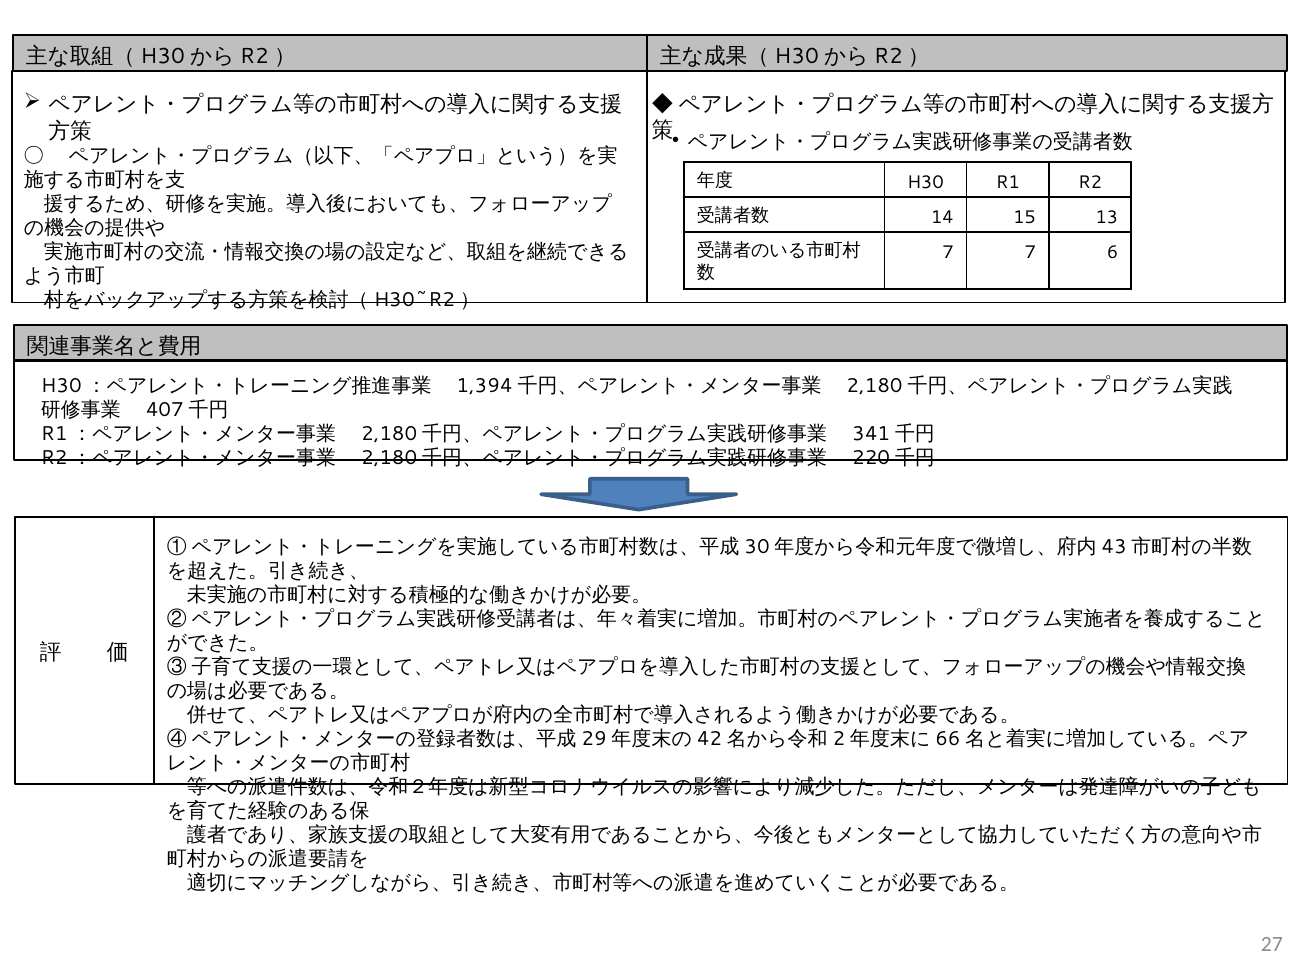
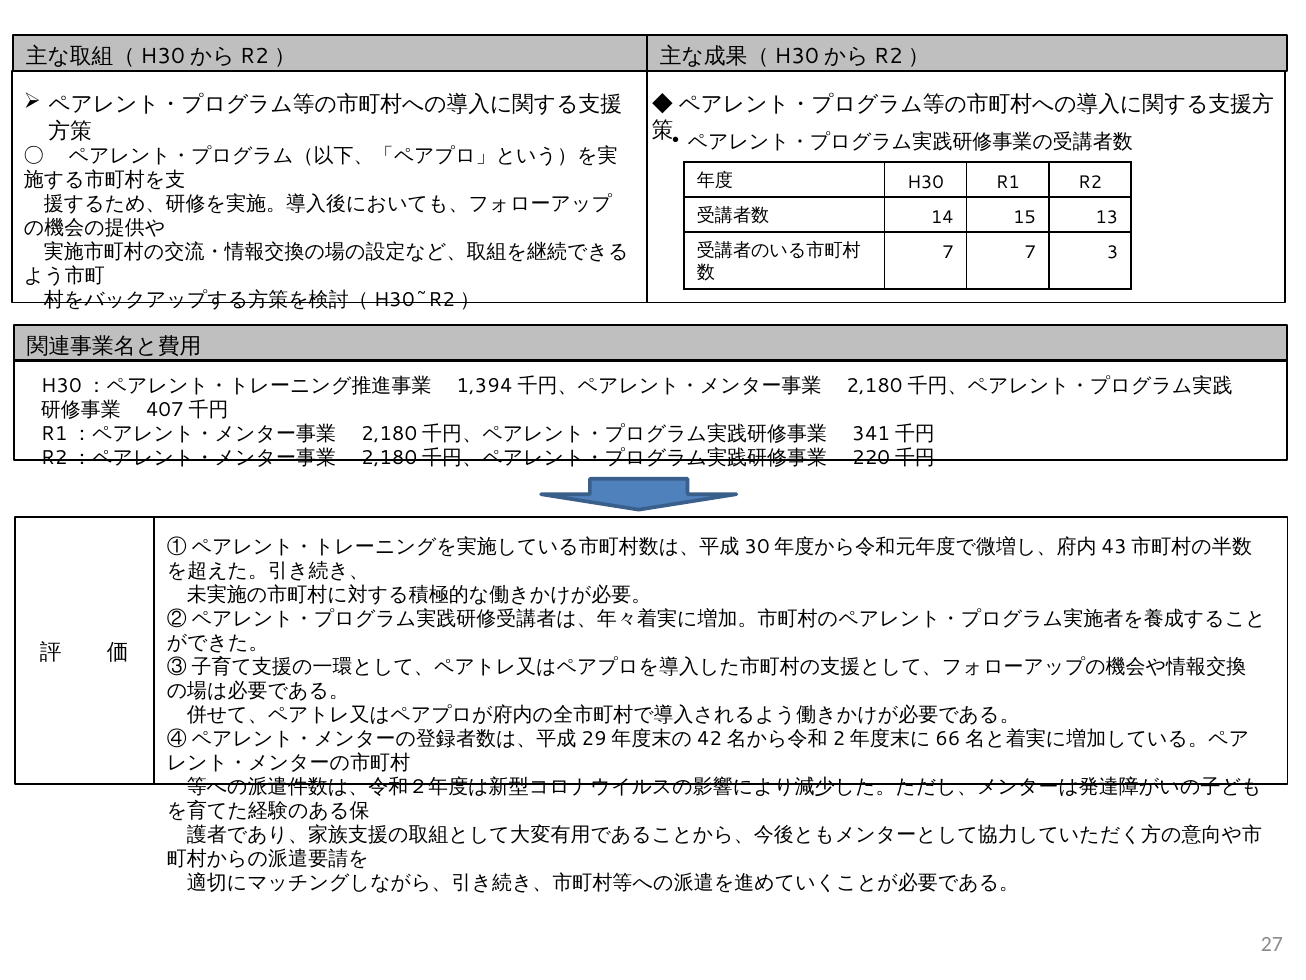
6: 6 -> 3 (1113, 252)
